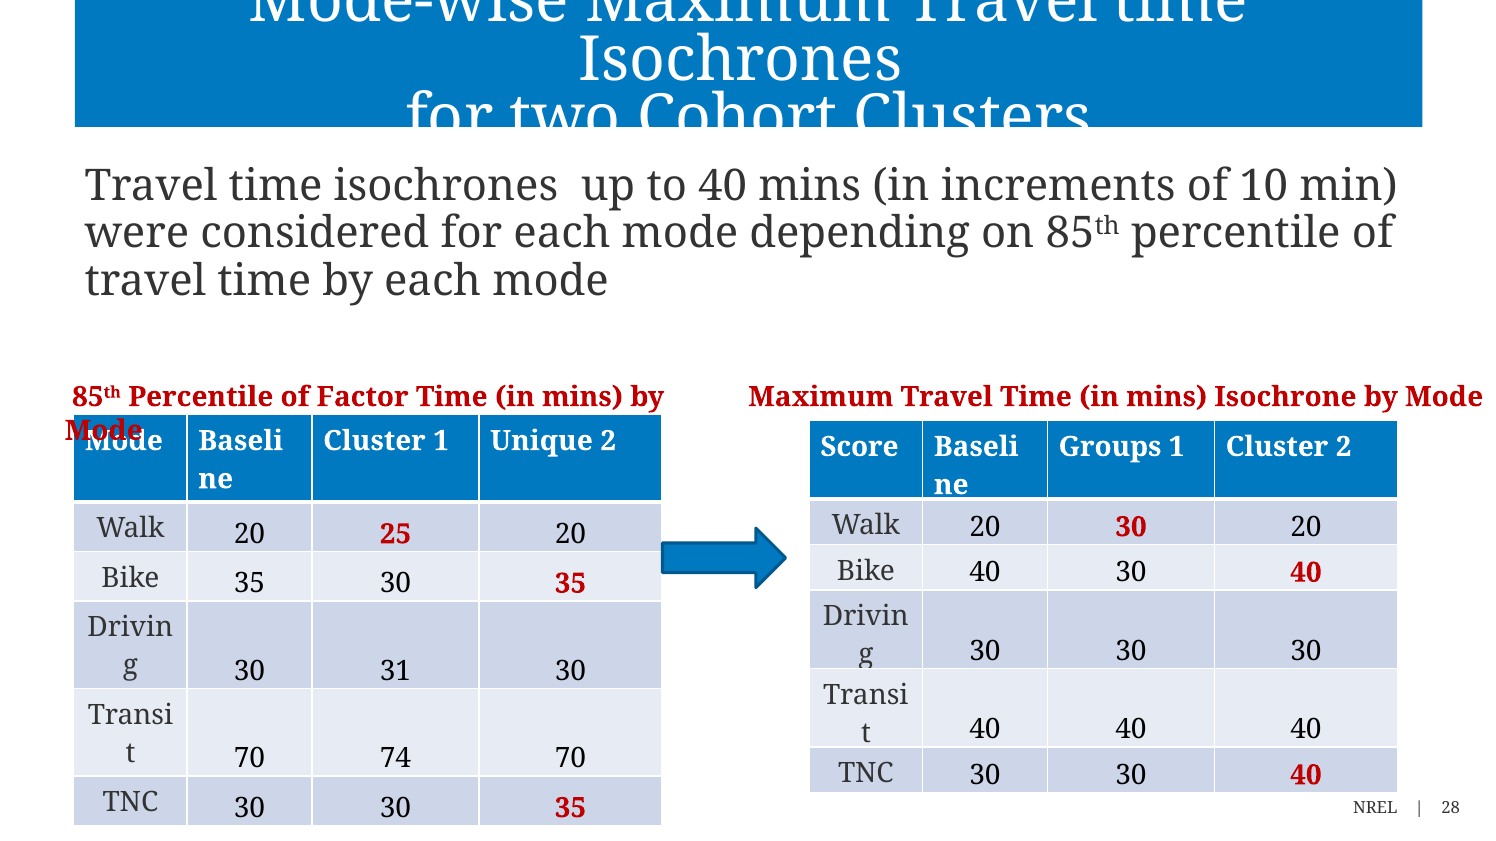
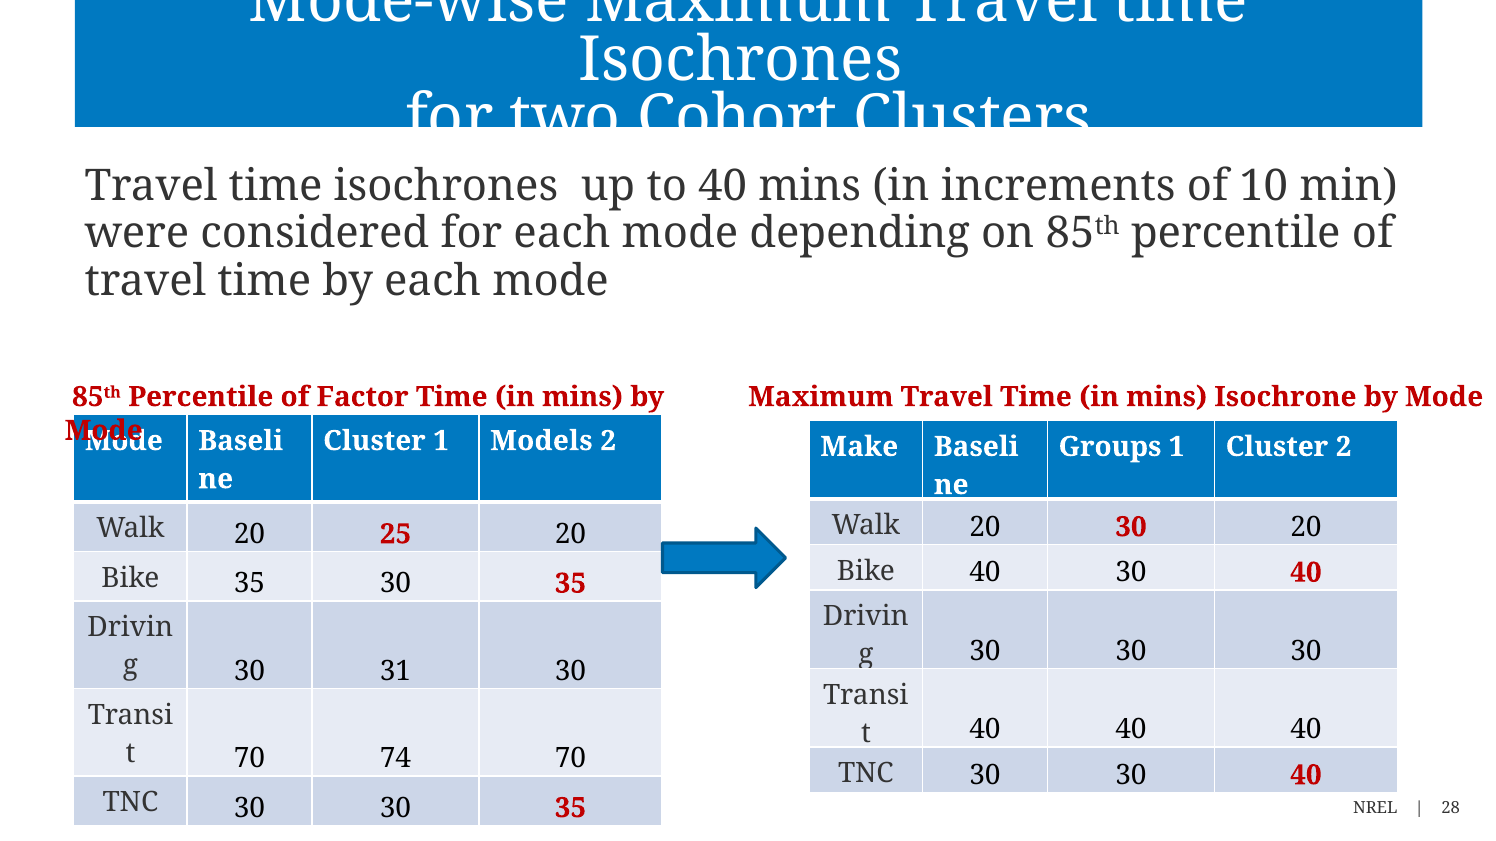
Unique: Unique -> Models (541, 441)
Score: Score -> Make (859, 447)
